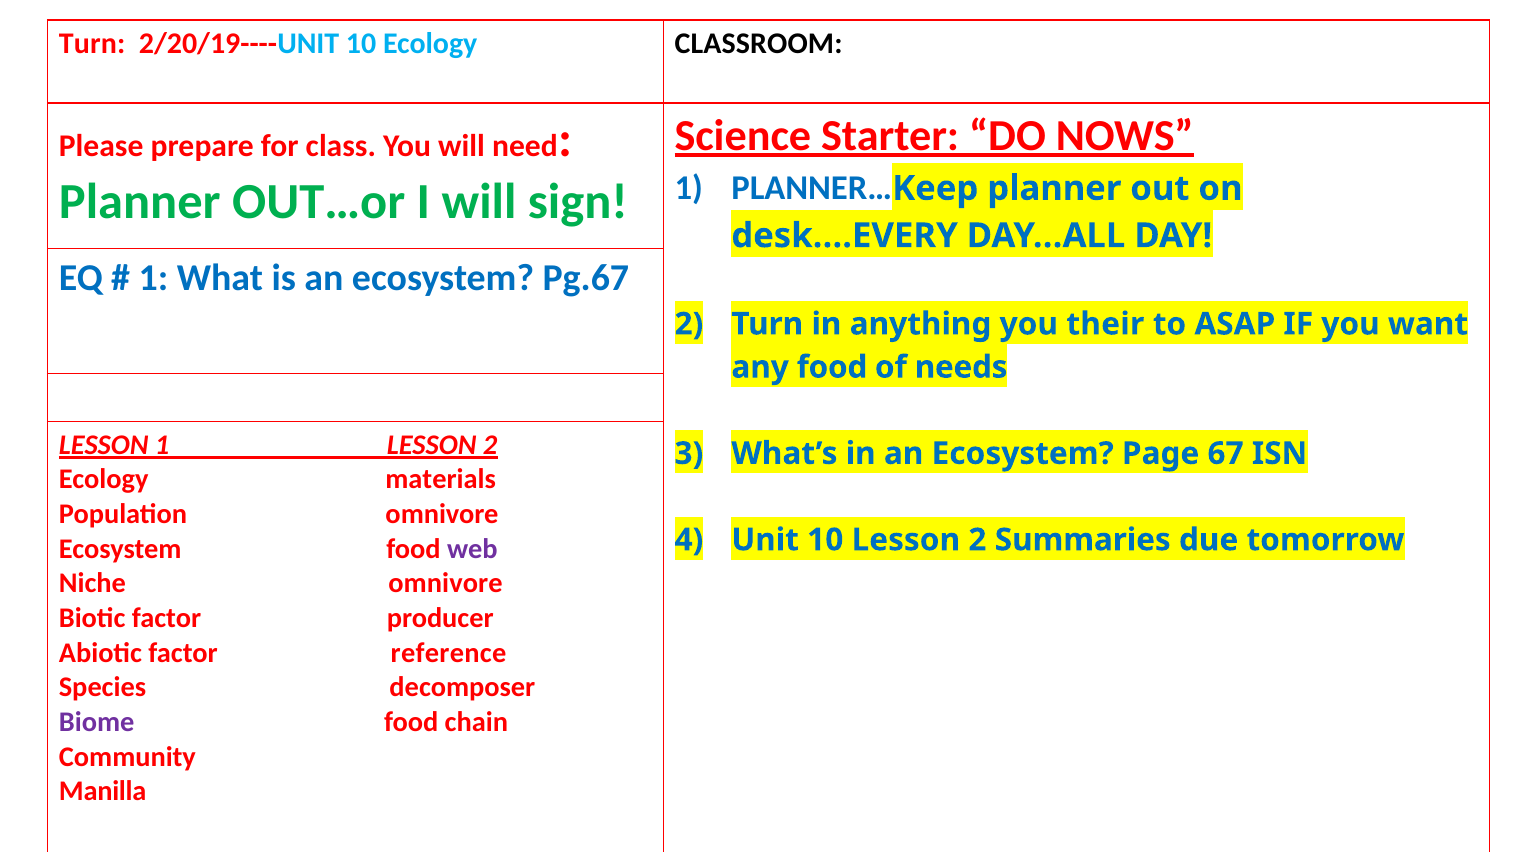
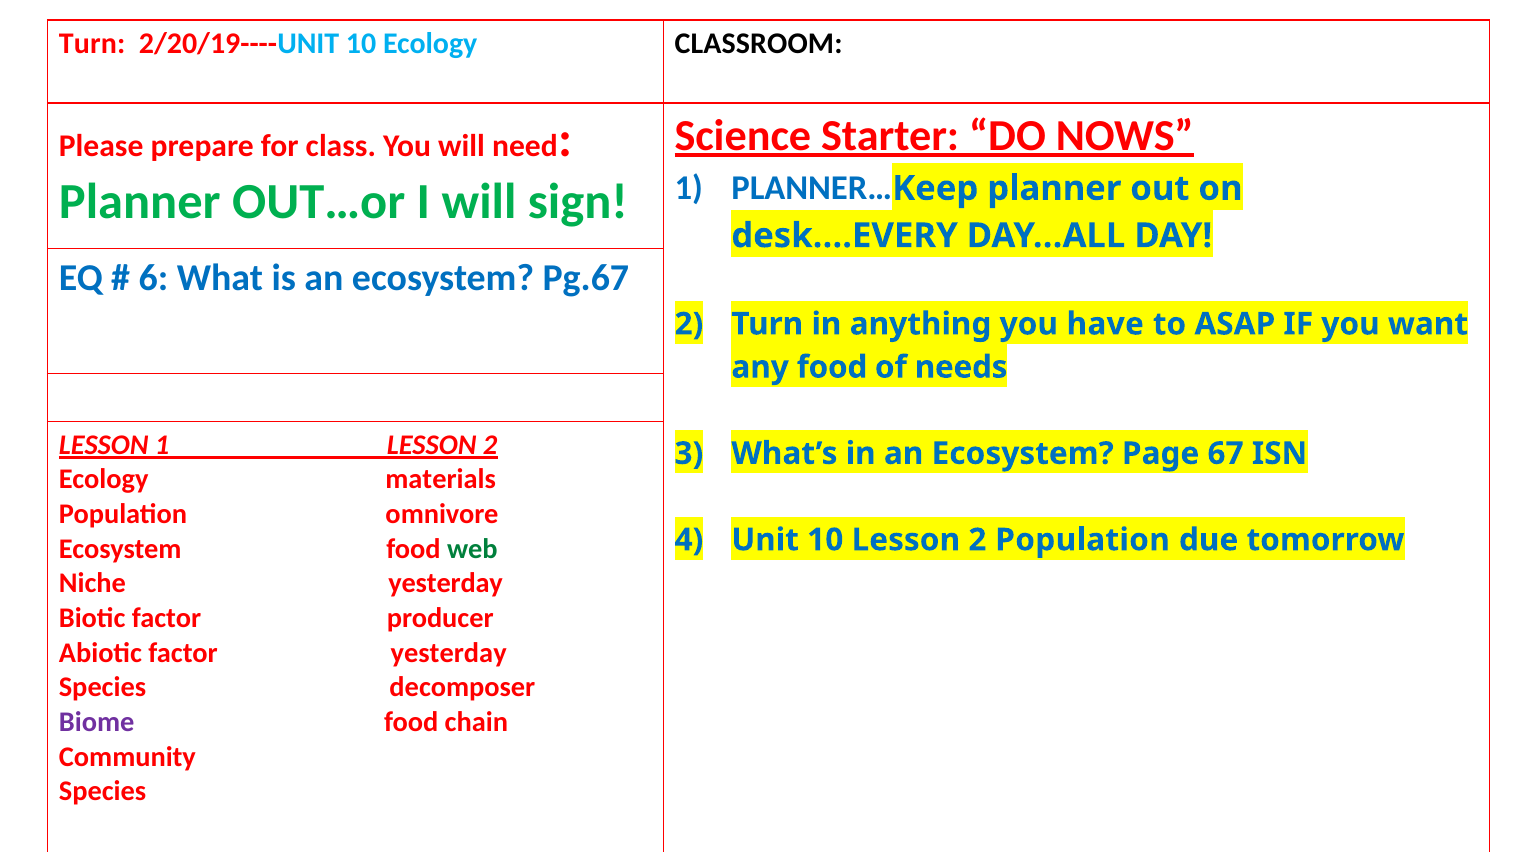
1: 1 -> 6 (153, 278)
their: their -> have (1105, 324)
2 Summaries: Summaries -> Population (1083, 540)
web colour: purple -> green (472, 549)
Niche omnivore: omnivore -> yesterday (446, 584)
factor reference: reference -> yesterday (449, 653)
Manilla: Manilla -> Species (103, 792)
